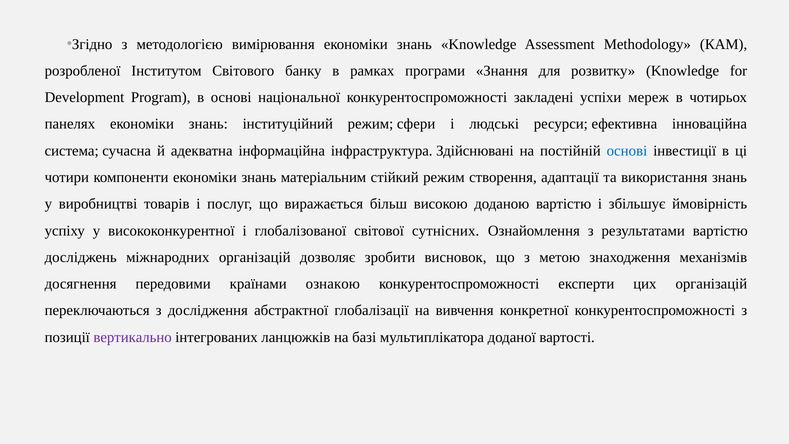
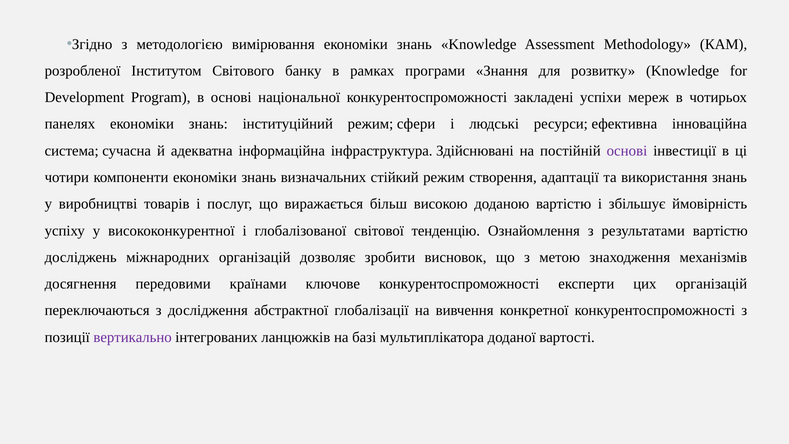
основі colour: blue -> purple (627, 151)
матеріальним: матеріальним -> визначальних (324, 177)
сутнісних: сутнісних -> тенденцію (446, 231)
ознакою: ознакою -> ключове (333, 284)
